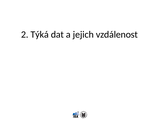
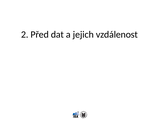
Týká: Týká -> Před (40, 35)
